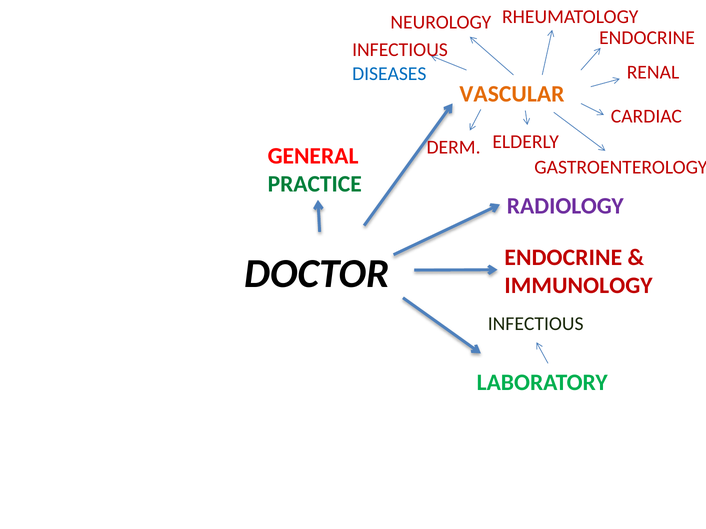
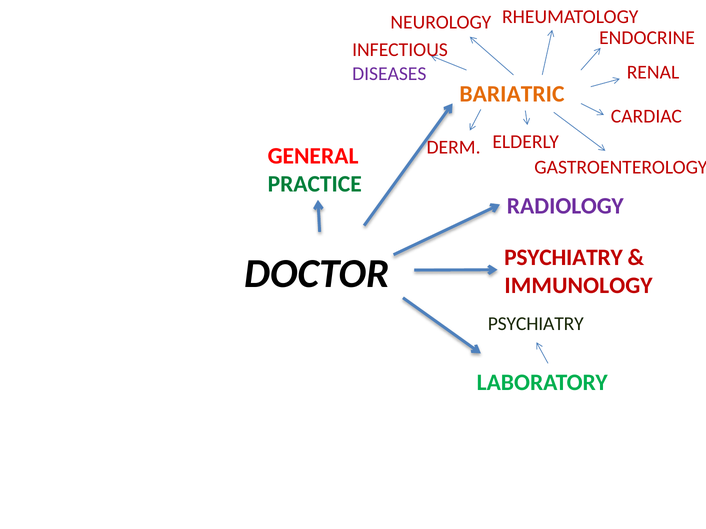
DISEASES colour: blue -> purple (389, 74)
VASCULAR: VASCULAR -> BARIATRIC (512, 94)
DOCTOR ENDOCRINE: ENDOCRINE -> PSYCHIATRY (563, 258)
INFECTIOUS: INFECTIOUS -> PSYCHIATRY (536, 324)
